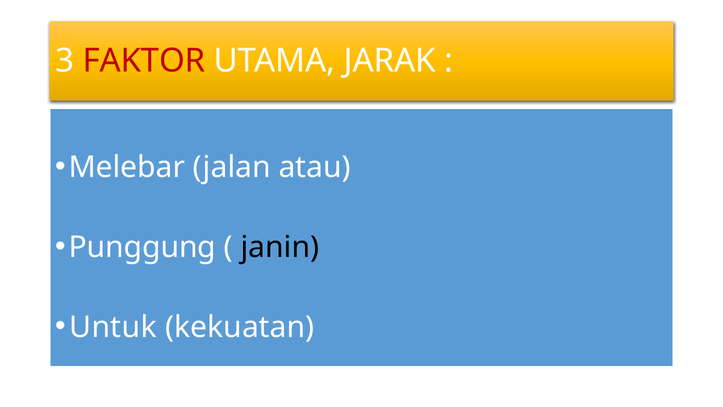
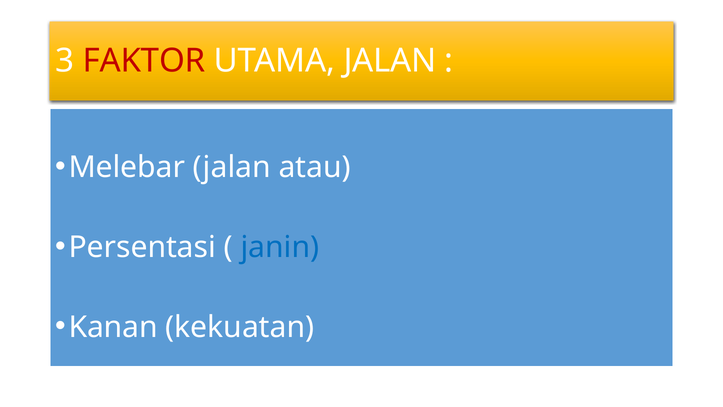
UTAMA JARAK: JARAK -> JALAN (390, 61)
Punggung: Punggung -> Persentasi (142, 247)
janin colour: black -> blue (280, 247)
Untuk: Untuk -> Kanan (113, 327)
